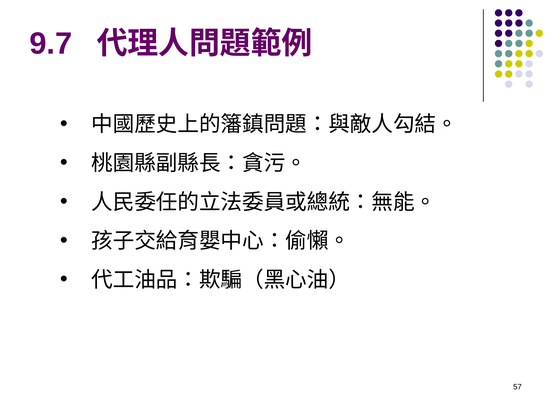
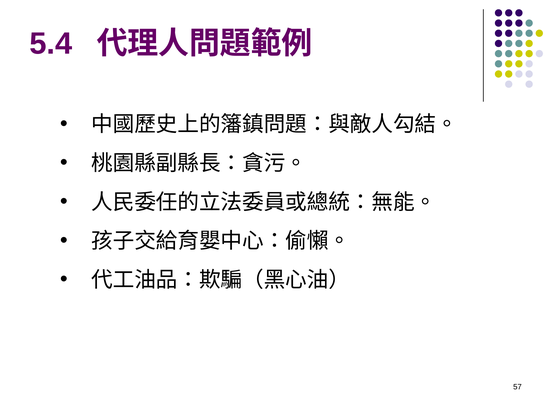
9.7: 9.7 -> 5.4 (51, 44)
